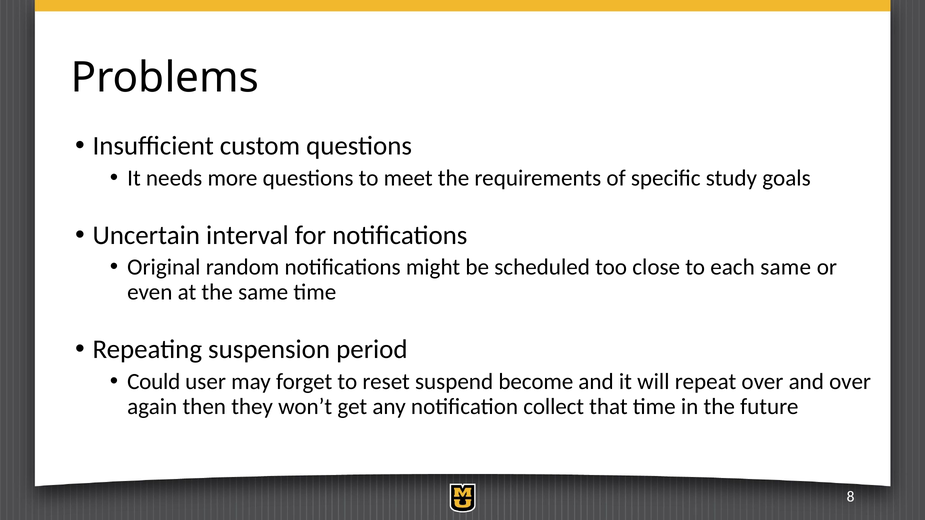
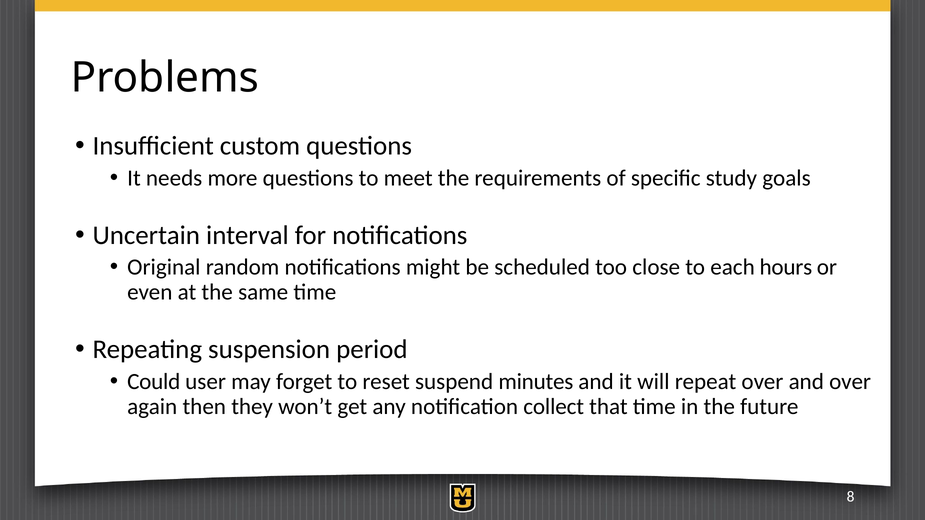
each same: same -> hours (786, 267)
become: become -> minutes (536, 382)
